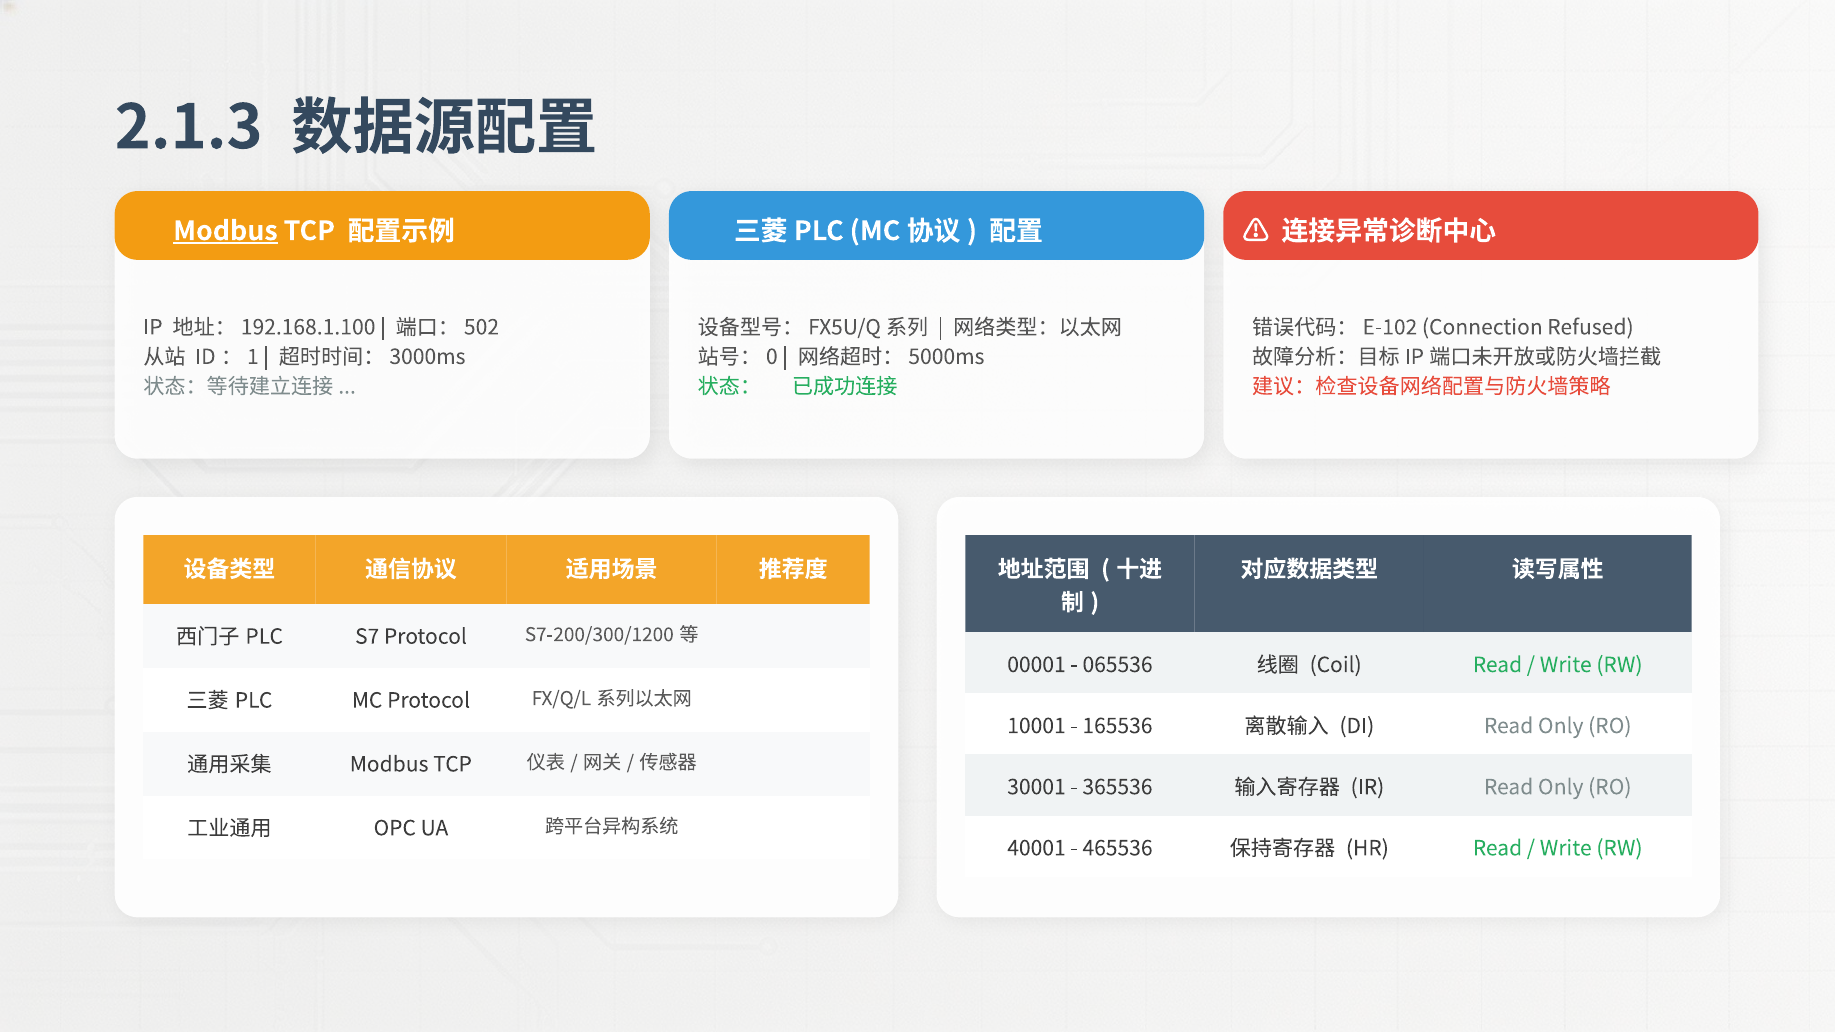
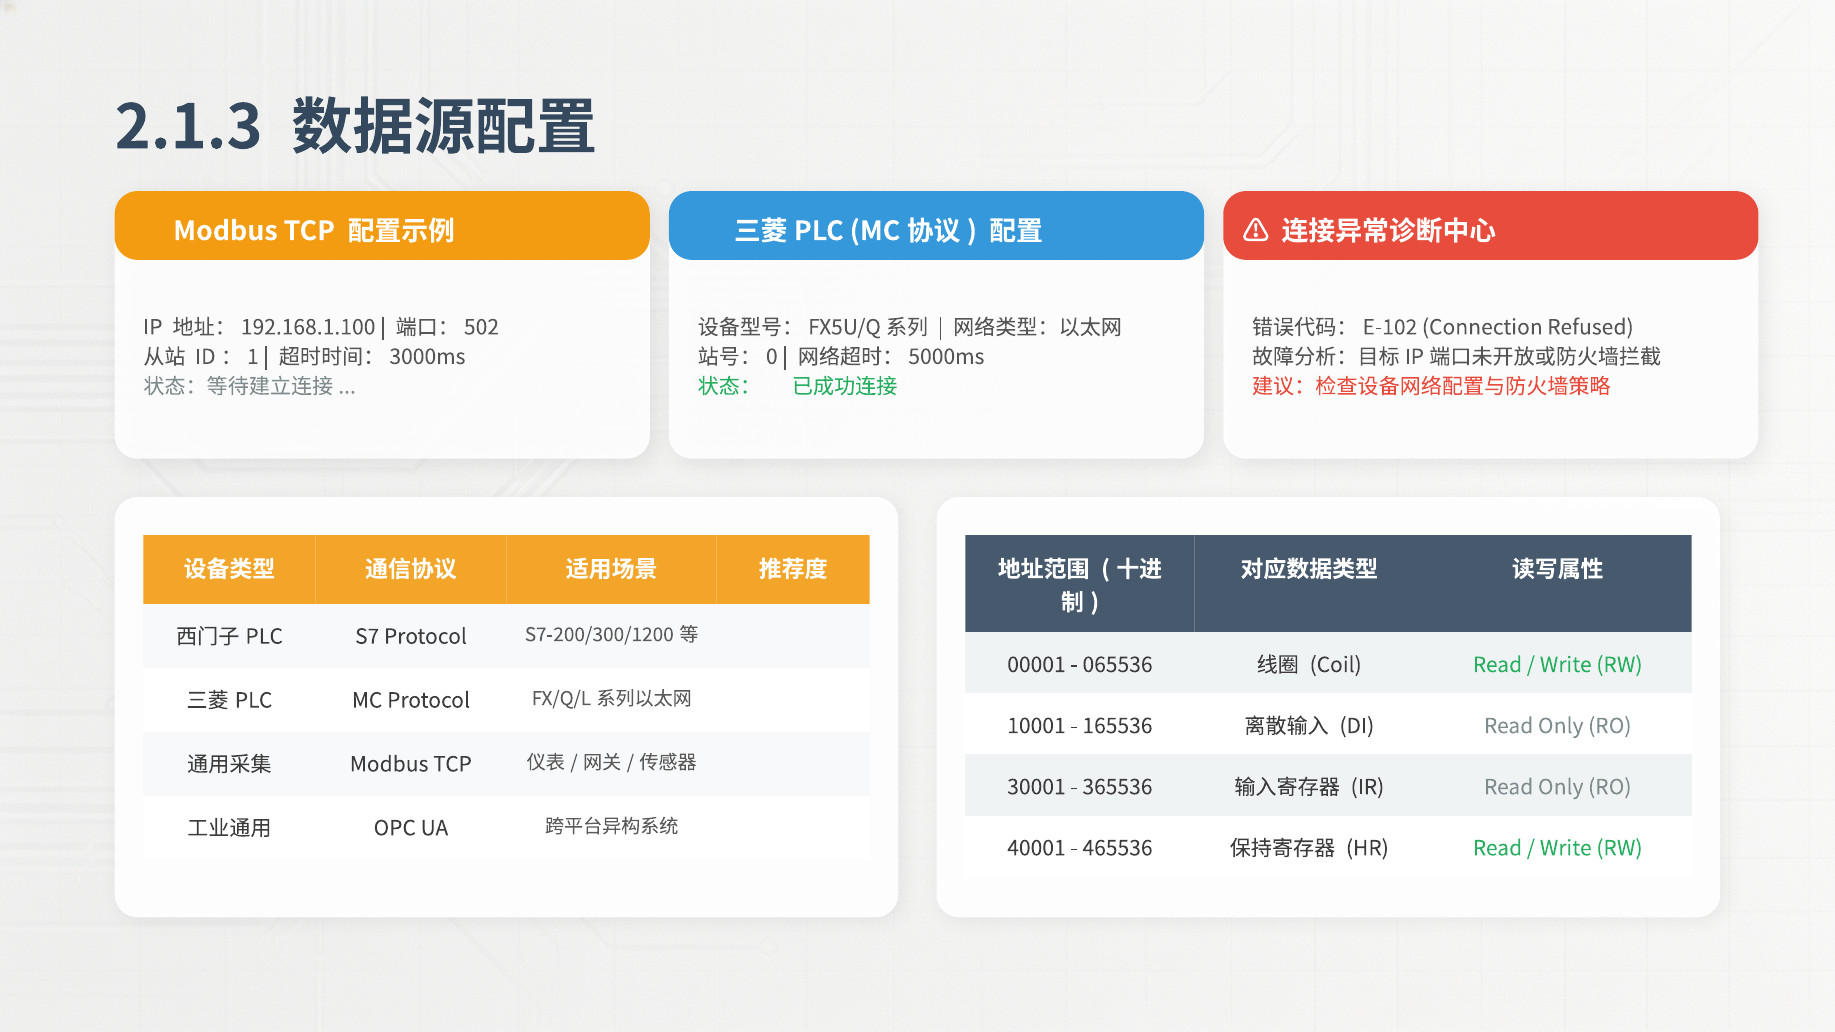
Modbus underline: present -> none (225, 231)
